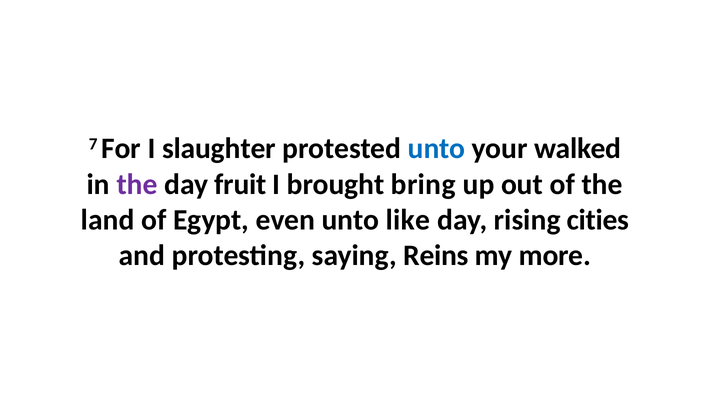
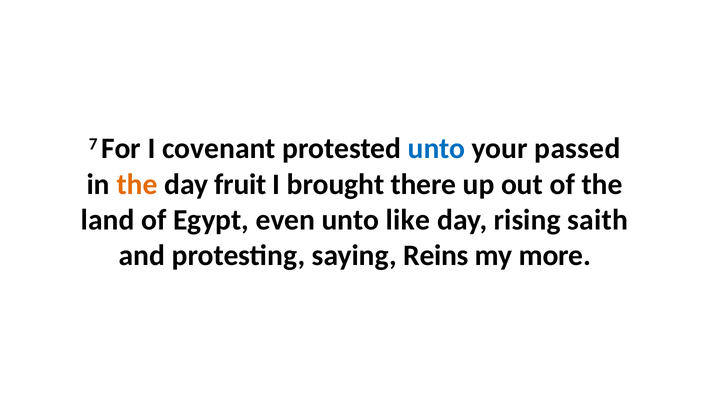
slaughter: slaughter -> covenant (219, 148)
walked: walked -> passed (577, 148)
the colour: purple -> orange (137, 184)
bring: bring -> there (424, 184)
cities: cities -> saith (598, 219)
